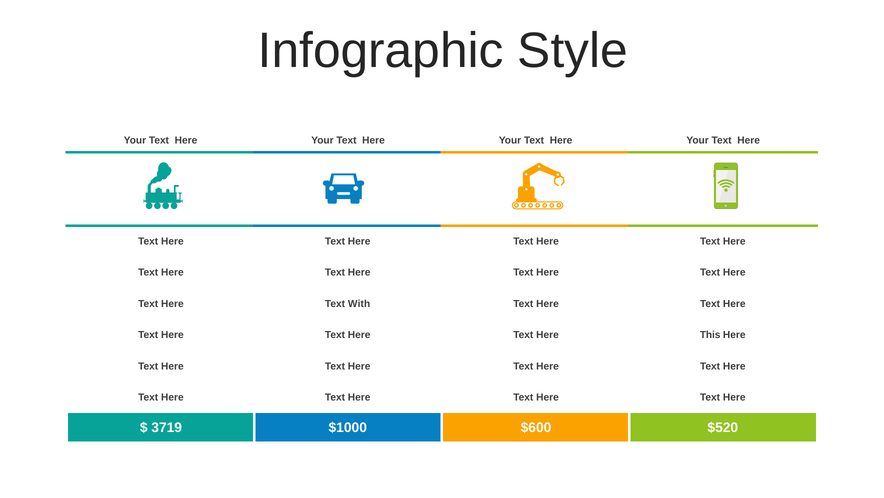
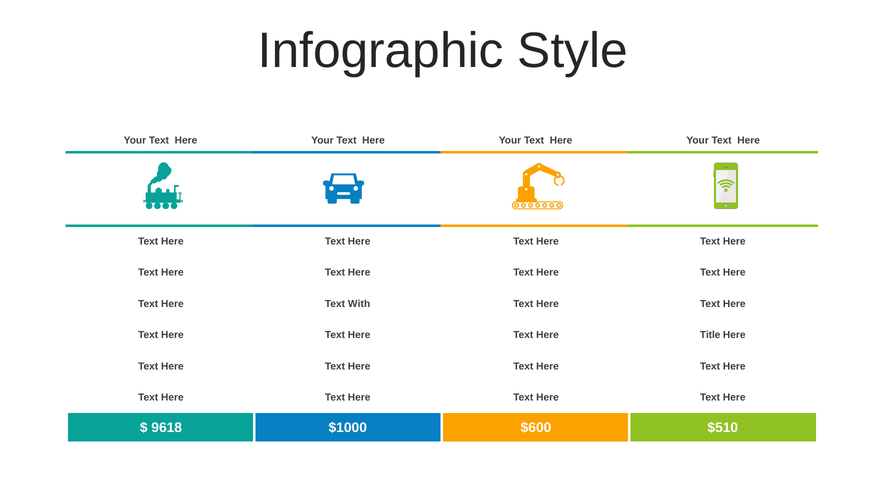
This: This -> Title (710, 334)
3719: 3719 -> 9618 (167, 427)
$520: $520 -> $510 (723, 427)
